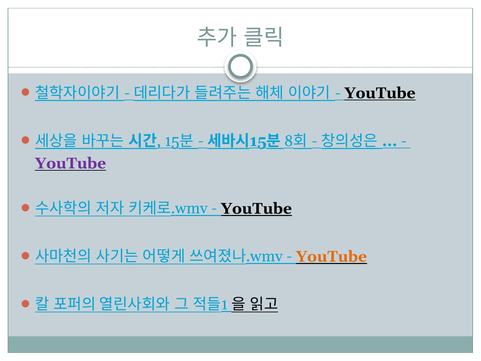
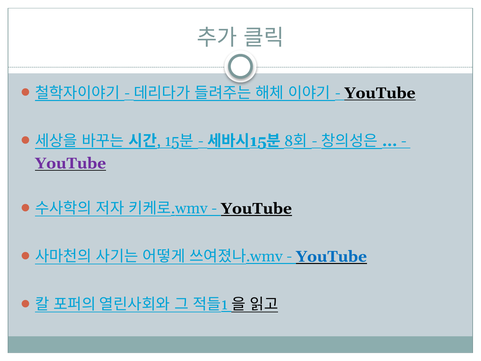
YouTube colour: orange -> blue (331, 256)
